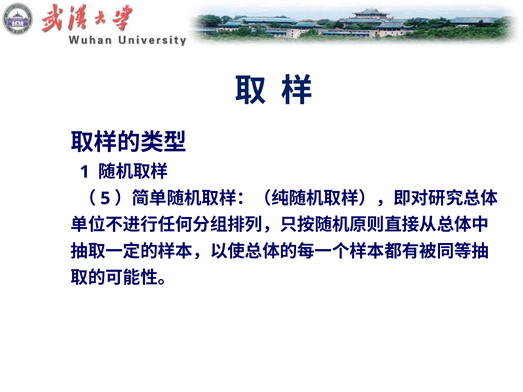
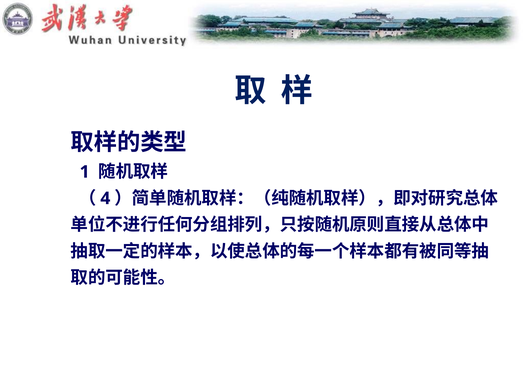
5: 5 -> 4 (105, 198)
